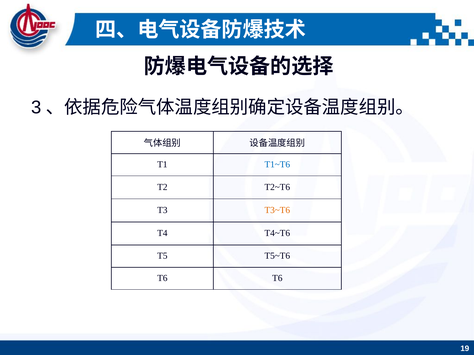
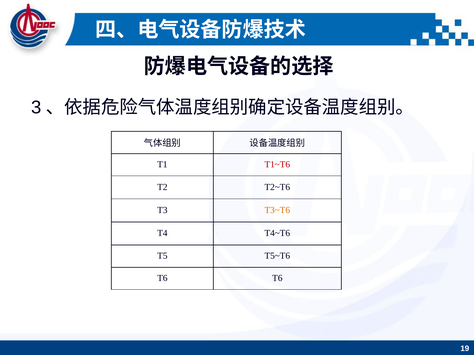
T1~T6 colour: blue -> red (277, 165)
